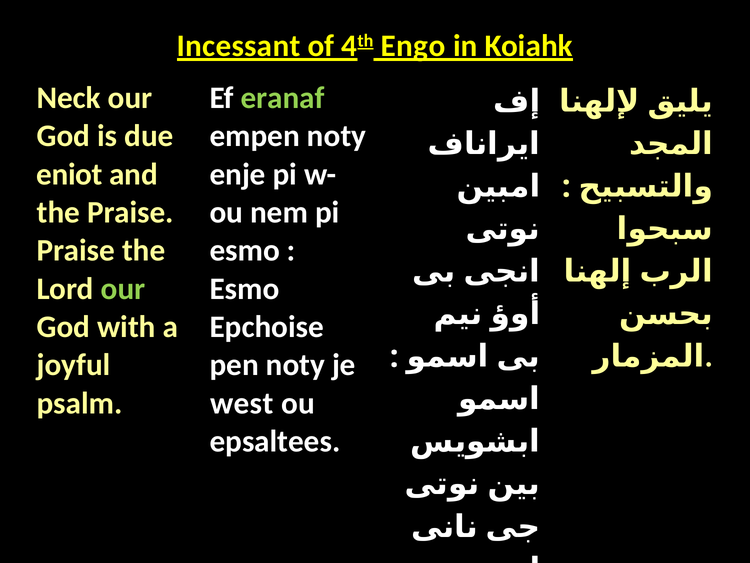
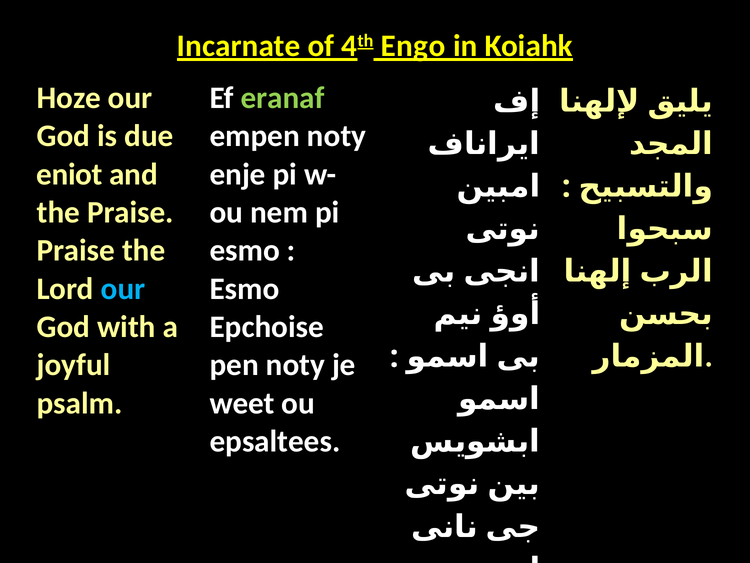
Incessant: Incessant -> Incarnate (239, 46)
Neck: Neck -> Hoze (69, 98)
our colour: light green -> light blue (123, 288)
west: west -> weet (242, 403)
